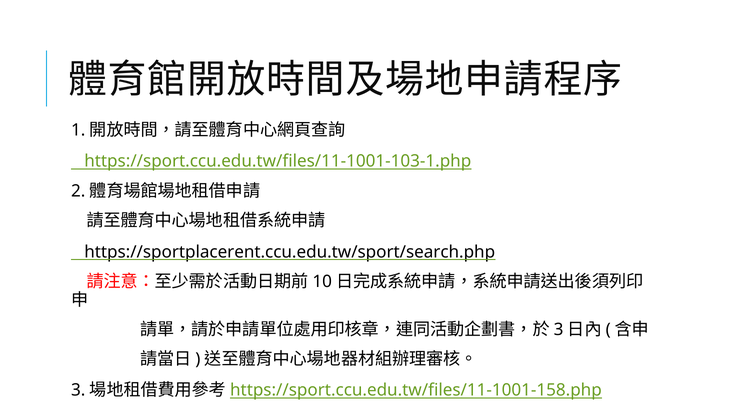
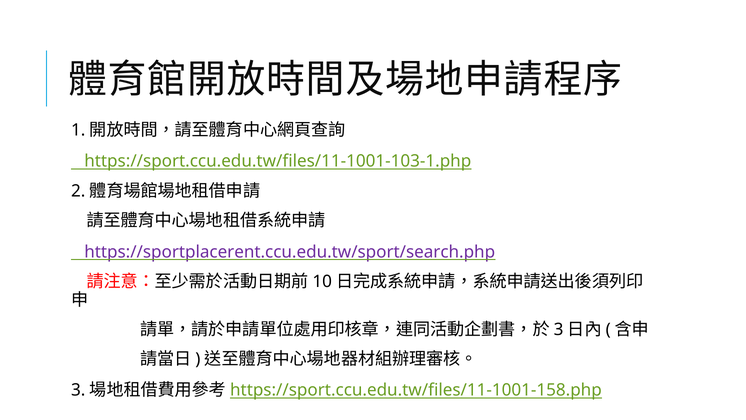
https://sportplacerent.ccu.edu.tw/sport/search.php colour: black -> purple (290, 252)
